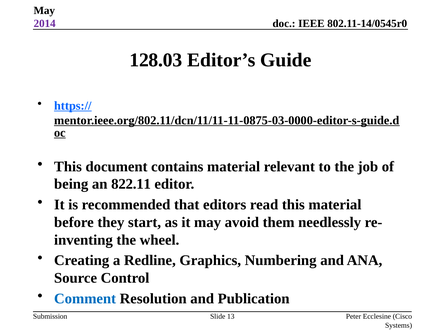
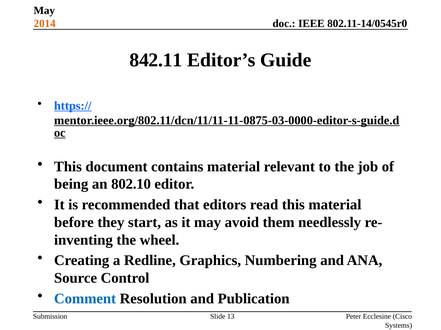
2014 colour: purple -> orange (45, 24)
128.03: 128.03 -> 842.11 (156, 60)
822.11: 822.11 -> 802.10 (131, 185)
